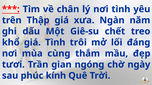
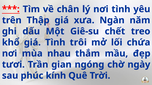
đáng: đáng -> chứa (139, 43)
cùng: cùng -> nhau (59, 54)
